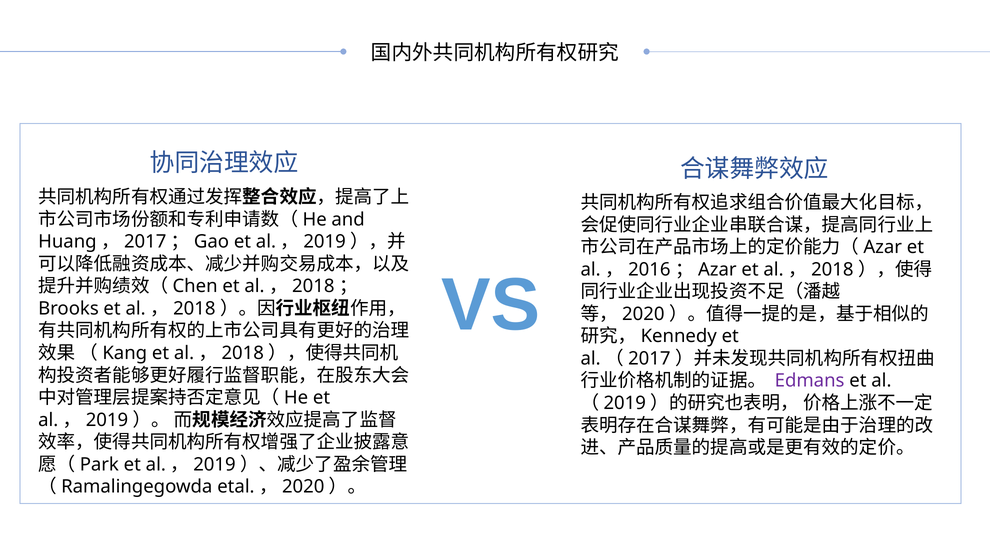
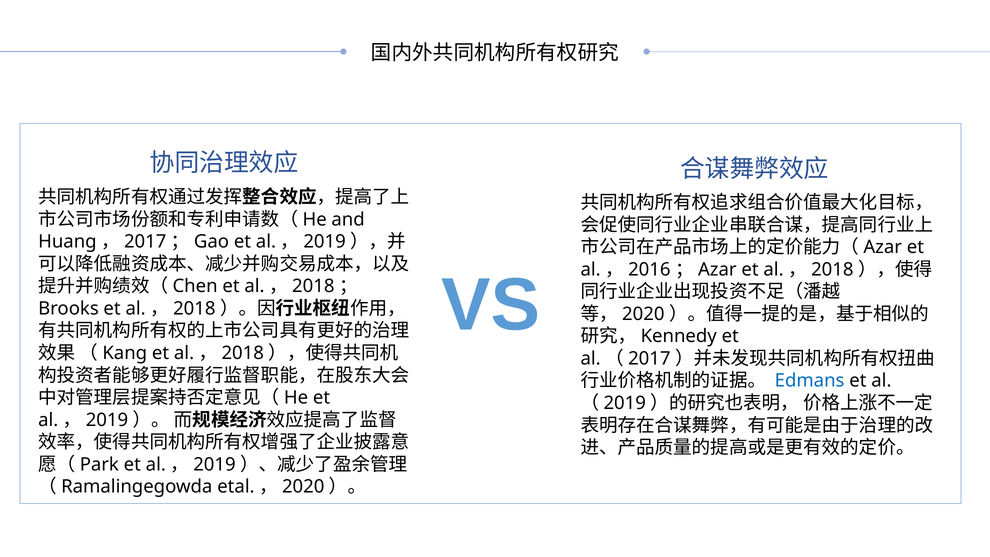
Edmans colour: purple -> blue (810, 381)
